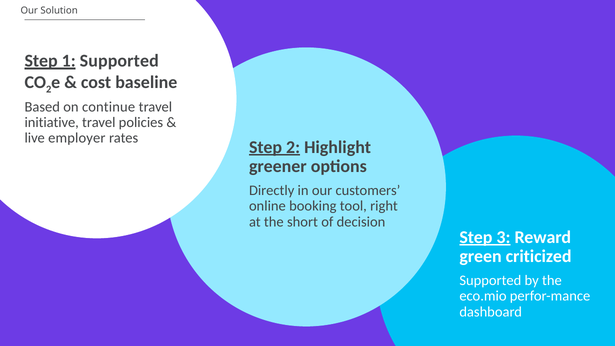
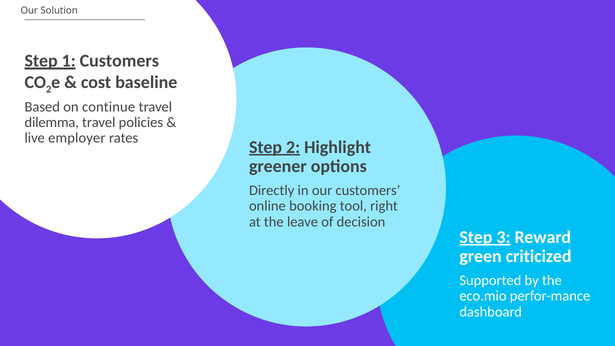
1 Supported: Supported -> Customers (119, 61)
initiative: initiative -> dilemma (52, 123)
short: short -> leave (303, 222)
